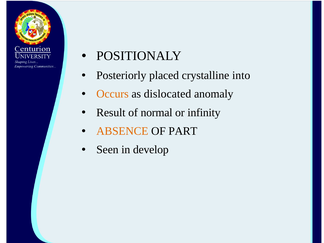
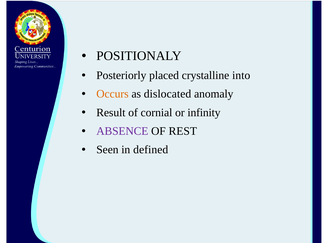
normal: normal -> cornial (156, 113)
ABSENCE colour: orange -> purple (122, 131)
PART: PART -> REST (183, 131)
develop: develop -> defined (151, 150)
